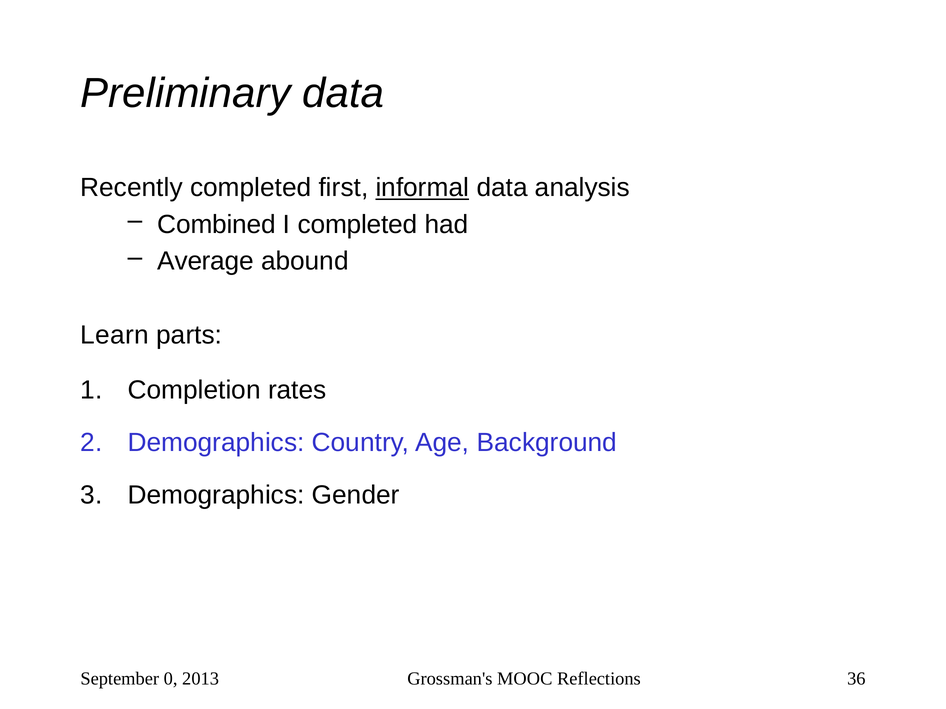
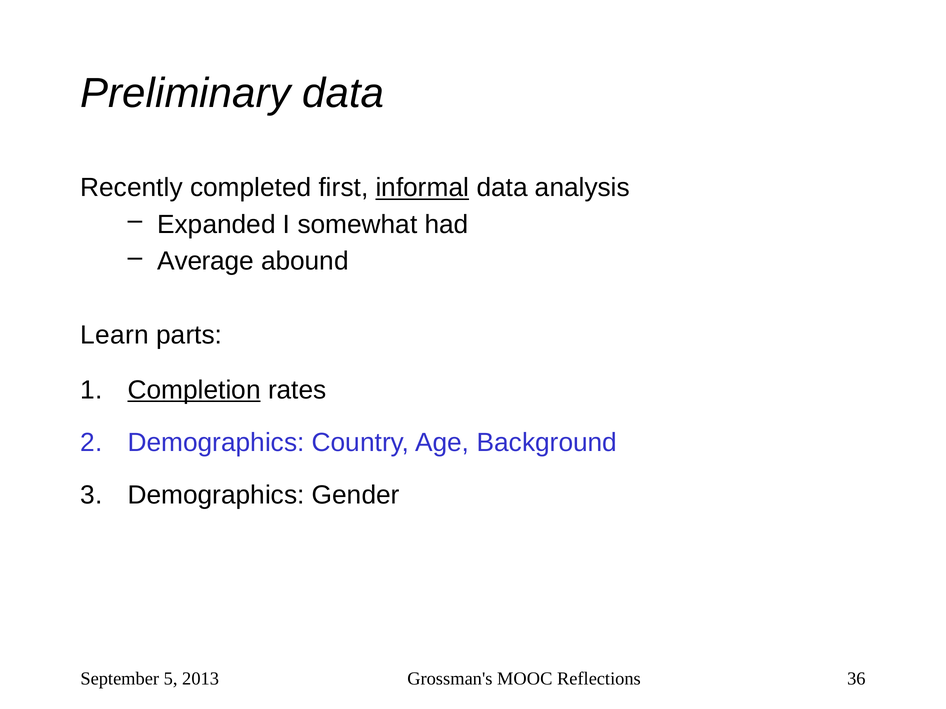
Combined: Combined -> Expanded (216, 225)
I completed: completed -> somewhat (357, 225)
Completion underline: none -> present (194, 390)
0: 0 -> 5 (171, 679)
